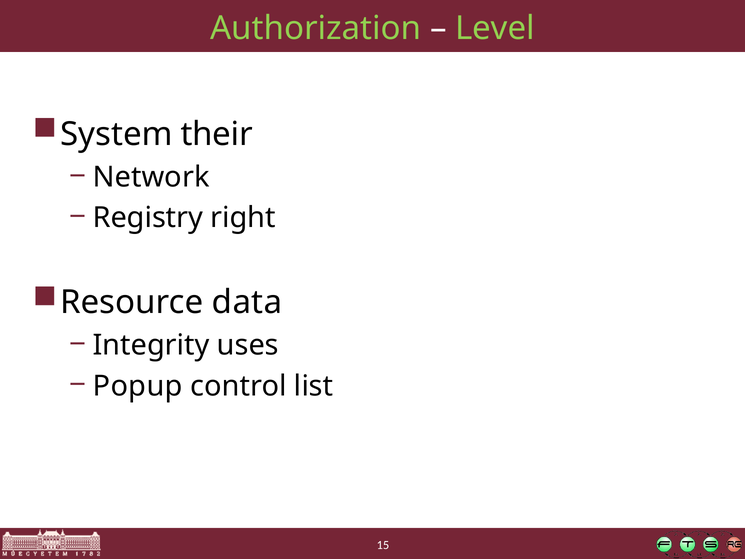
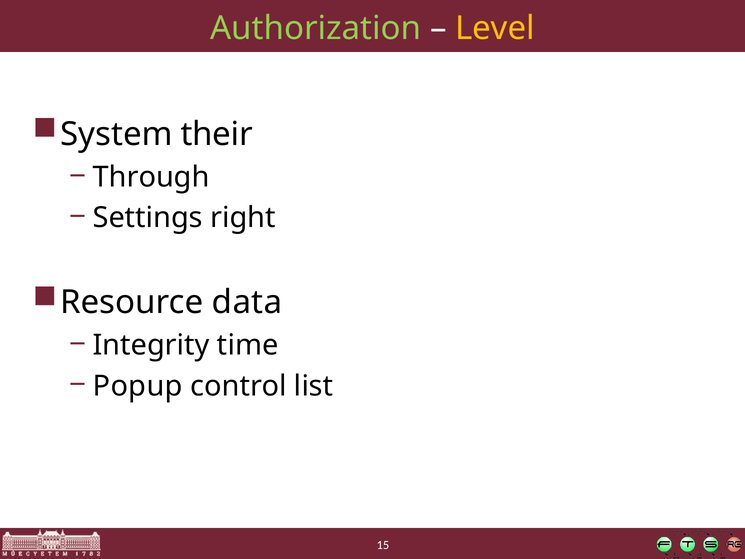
Level colour: light green -> yellow (495, 28)
Network: Network -> Through (151, 177)
Registry: Registry -> Settings (148, 218)
uses: uses -> time (248, 345)
